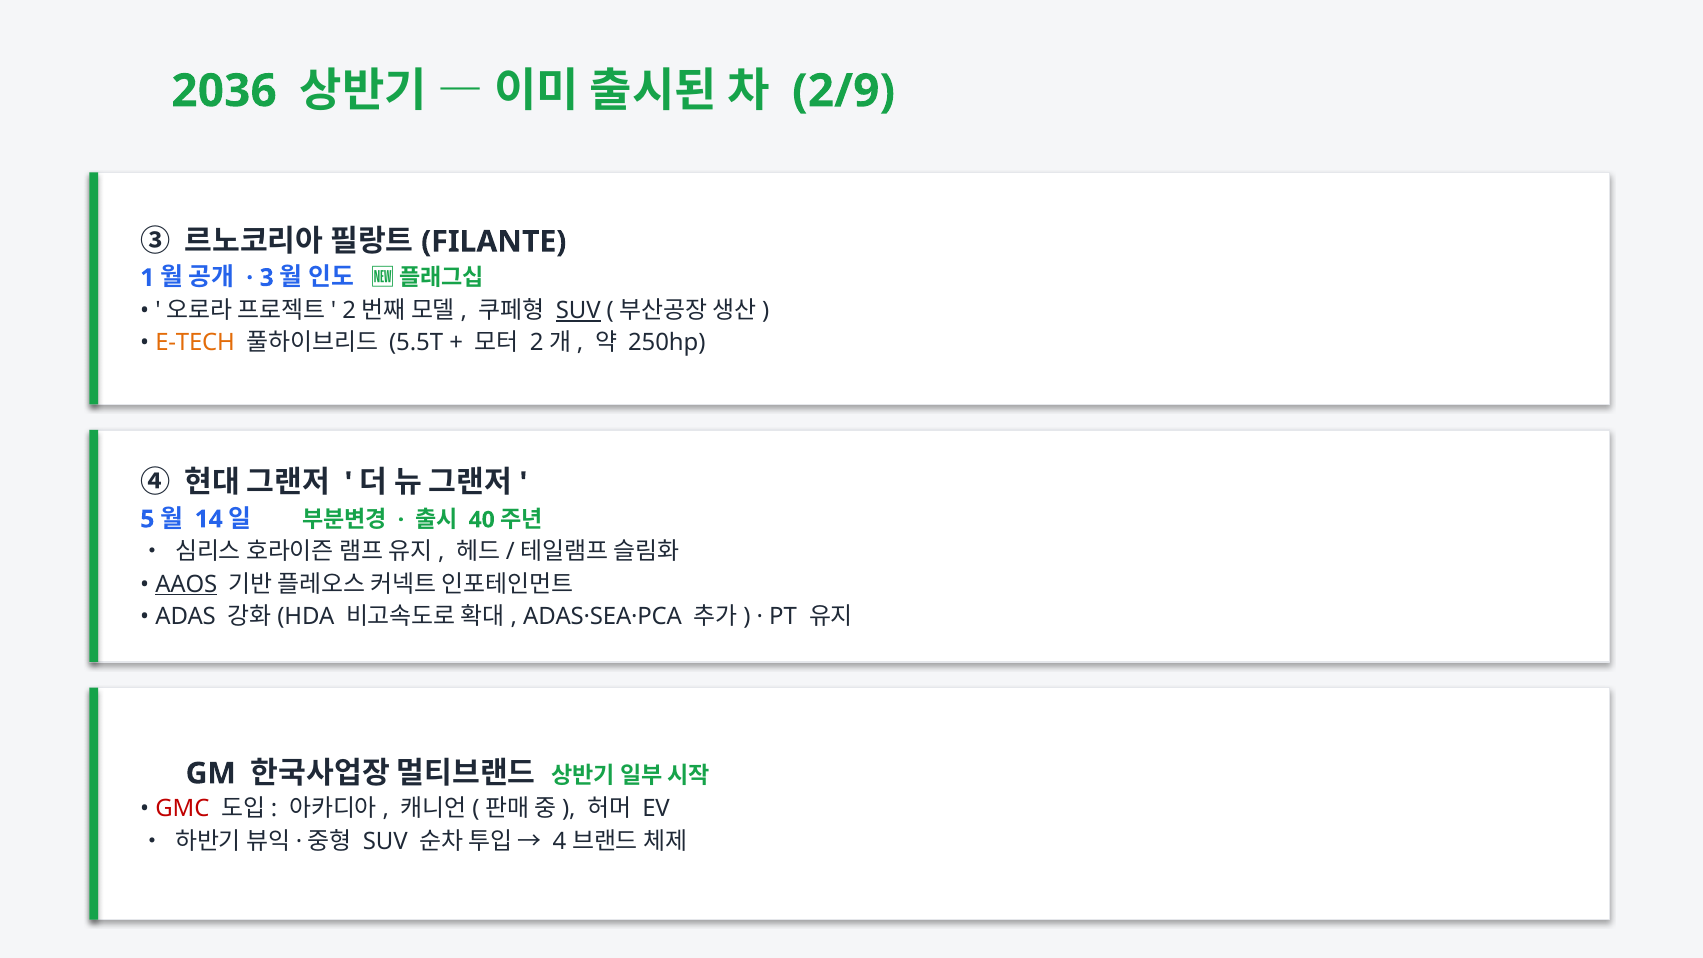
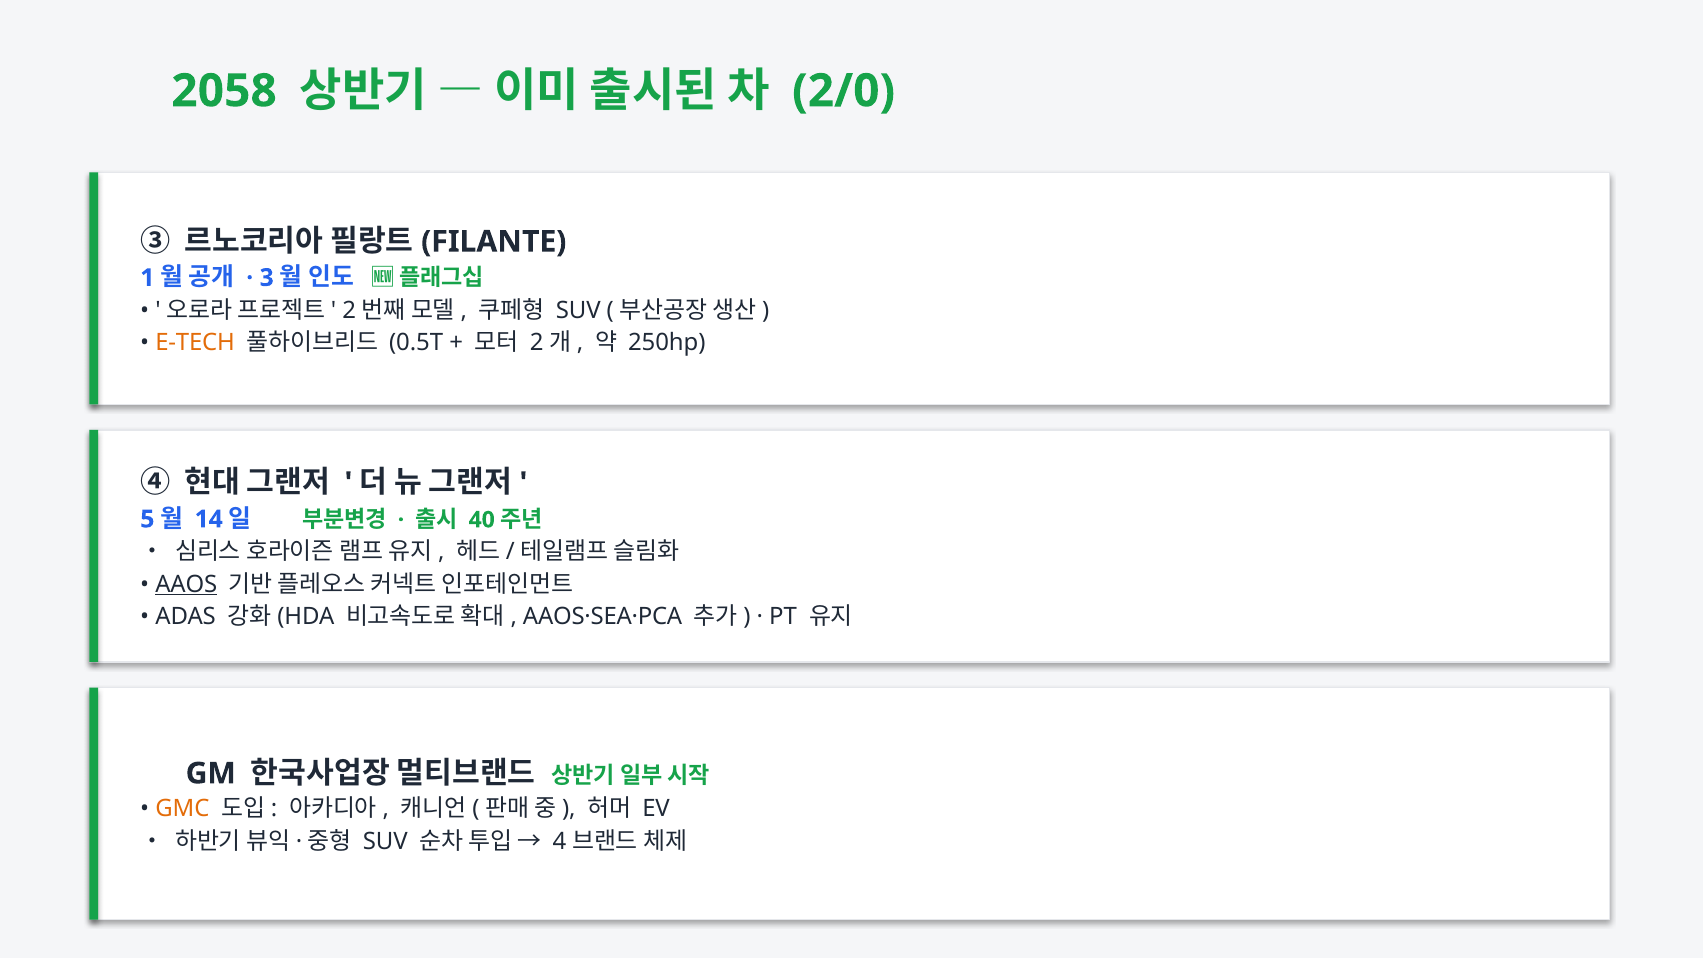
2036: 2036 -> 2058 (224, 91)
2/9: 2/9 -> 2/0 (844, 91)
SUV underline: present -> none (578, 311)
5.5T: 5.5T -> 0.5T (416, 343)
ADAS·SEA·PCA: ADAS·SEA·PCA -> AAOS·SEA·PCA (603, 617)
GMC colour: red -> orange (182, 809)
